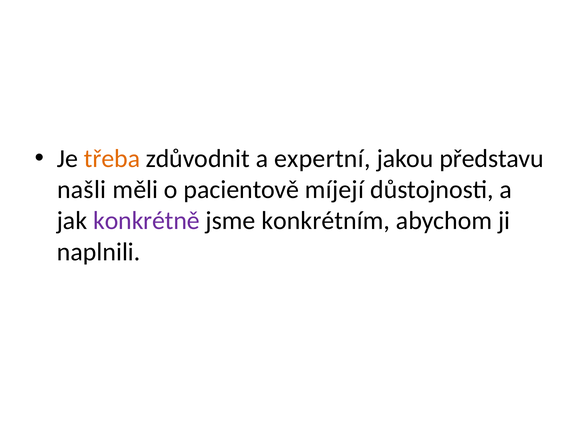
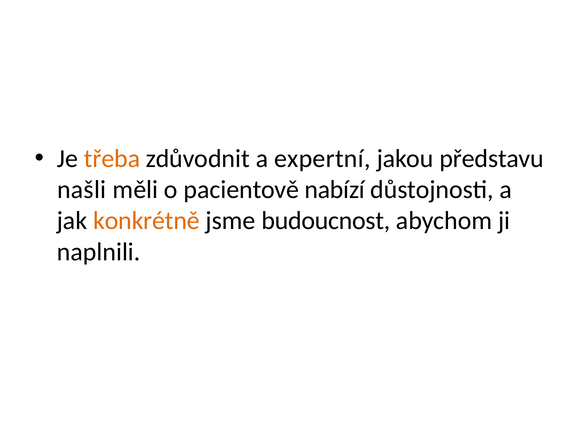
míjejí: míjejí -> nabízí (335, 190)
konkrétně colour: purple -> orange (146, 221)
konkrétním: konkrétním -> budoucnost (326, 221)
